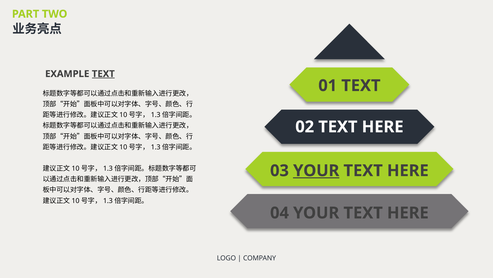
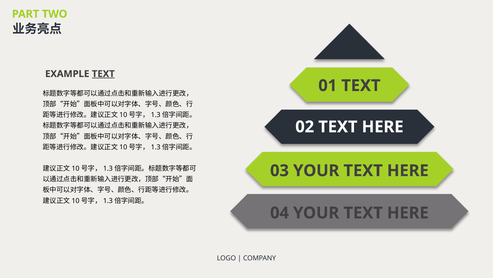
YOUR underline: present -> none (316, 170)
